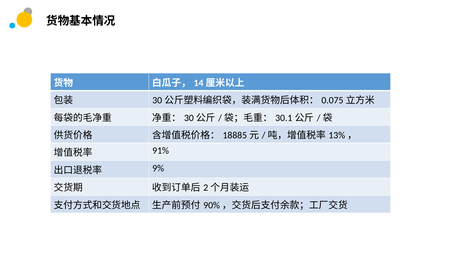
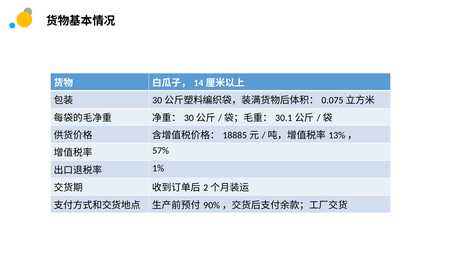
91%: 91% -> 57% (161, 151)
9%: 9% -> 1% (158, 168)
